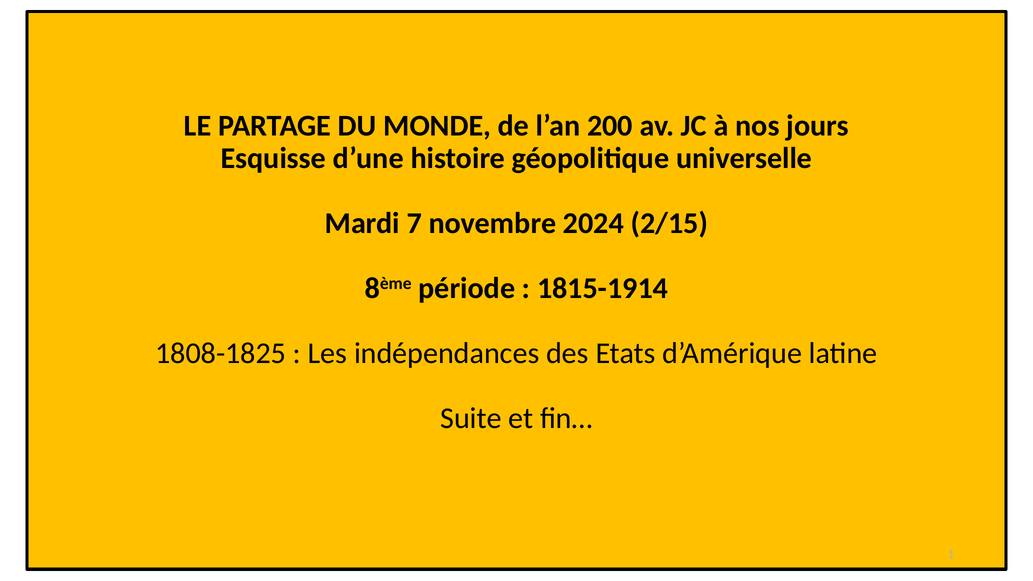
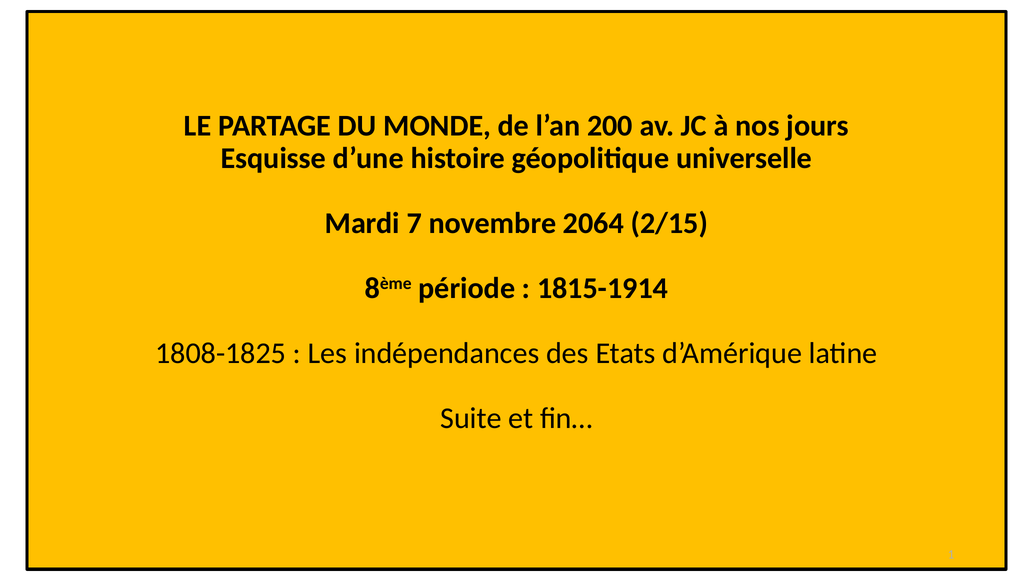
2024: 2024 -> 2064 (593, 224)
